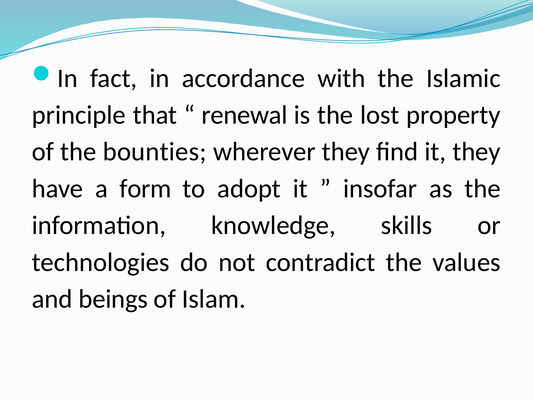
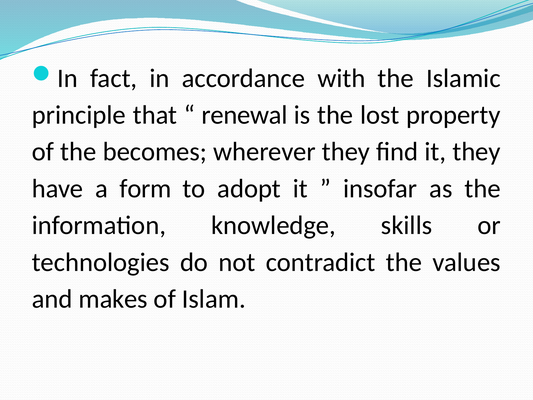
bounties: bounties -> becomes (155, 152)
beings: beings -> makes (113, 299)
